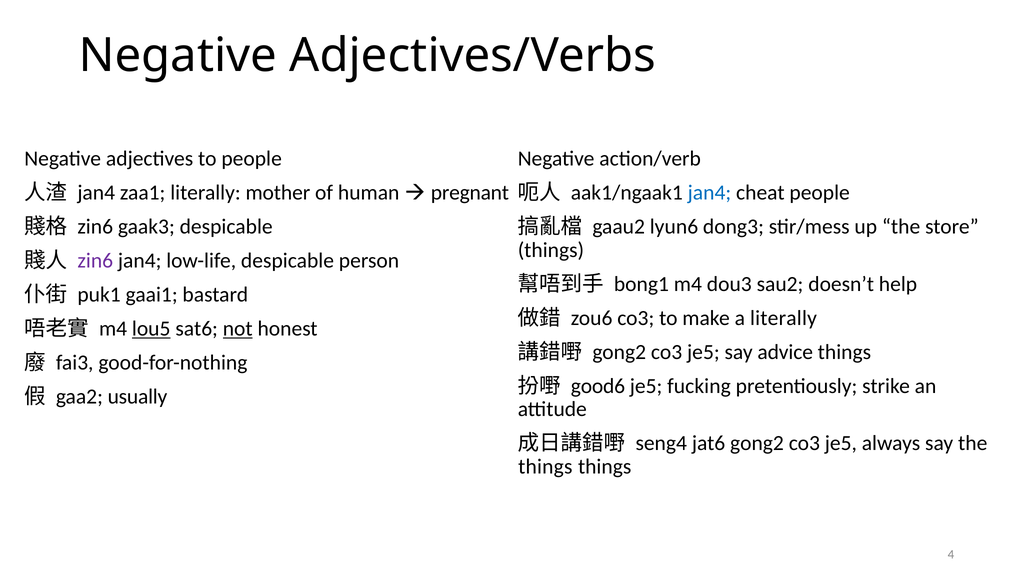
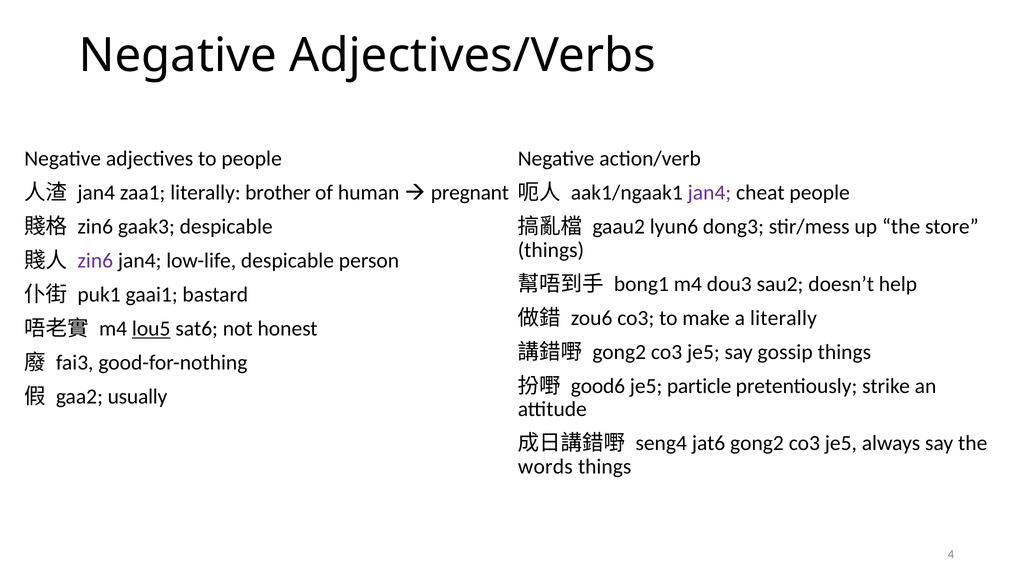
mother: mother -> brother (278, 193)
jan4 colour: blue -> purple (709, 193)
not underline: present -> none (238, 329)
advice: advice -> gossip (785, 352)
fucking: fucking -> particle (699, 386)
things: things -> words (545, 467)
